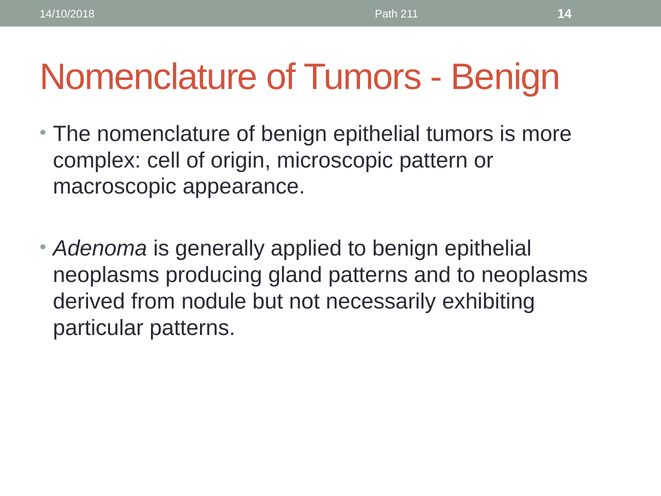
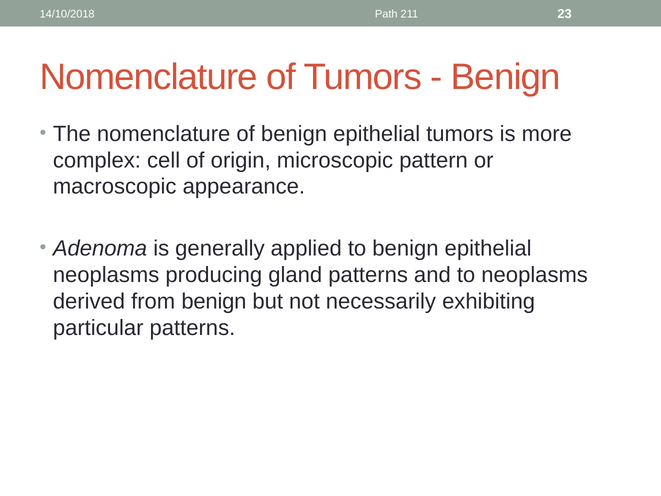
14: 14 -> 23 (565, 14)
from nodule: nodule -> benign (214, 301)
